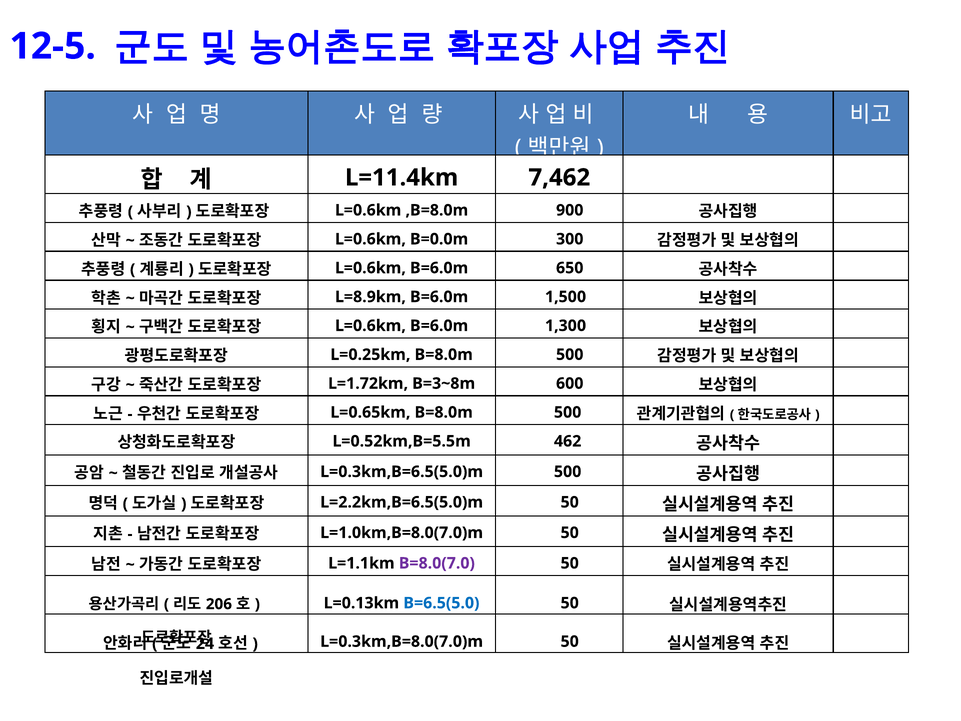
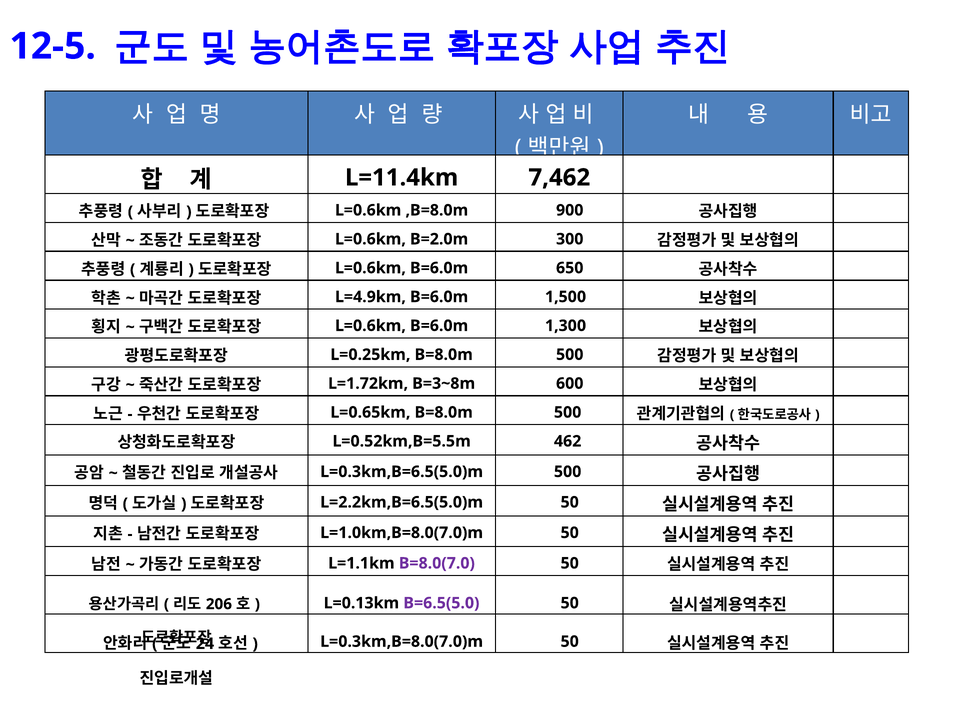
B=0.0m: B=0.0m -> B=2.0m (439, 239)
L=8.9km: L=8.9km -> L=4.9km (370, 297)
B=6.5(5.0 colour: blue -> purple (441, 603)
